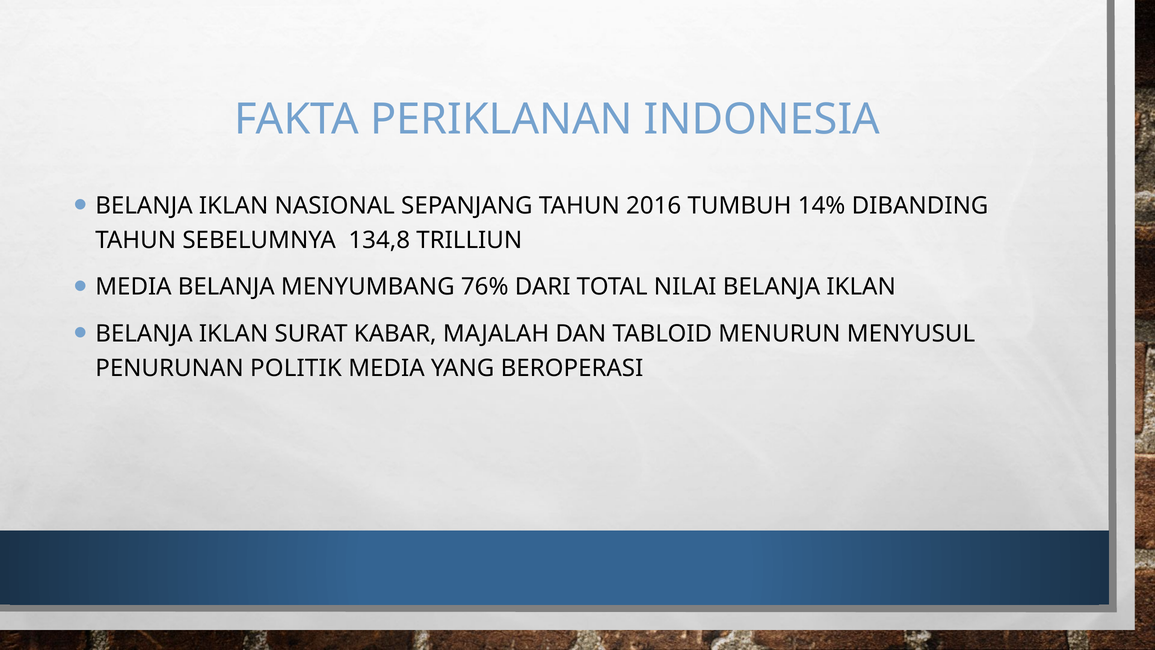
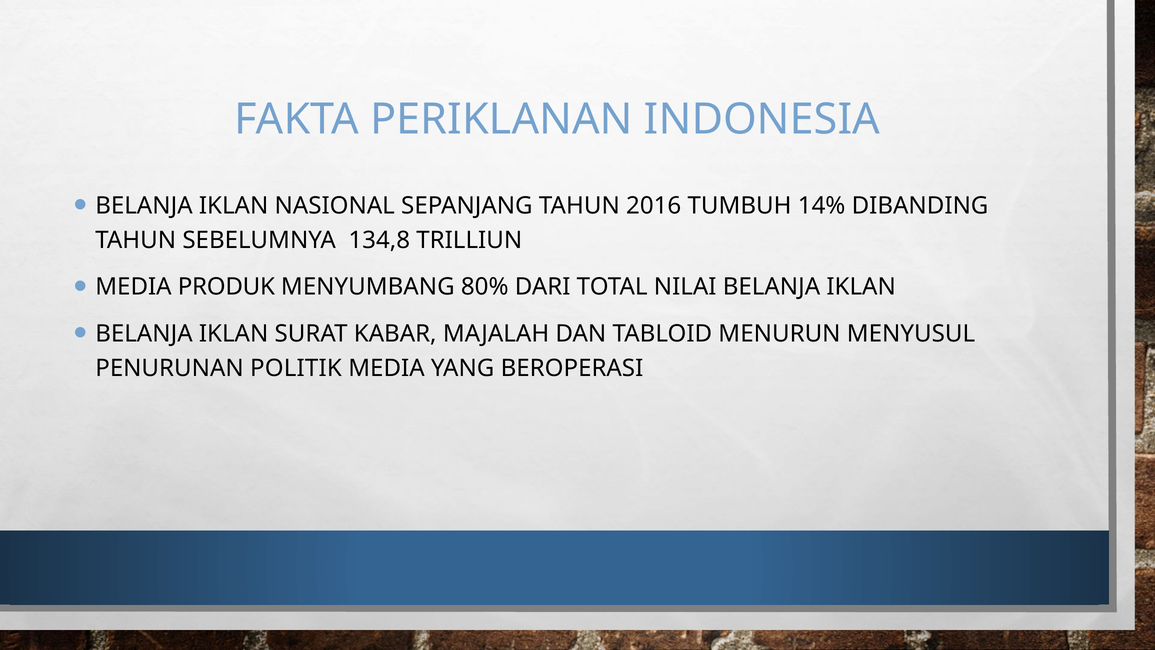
MEDIA BELANJA: BELANJA -> PRODUK (226, 287)
76%: 76% -> 80% (485, 287)
